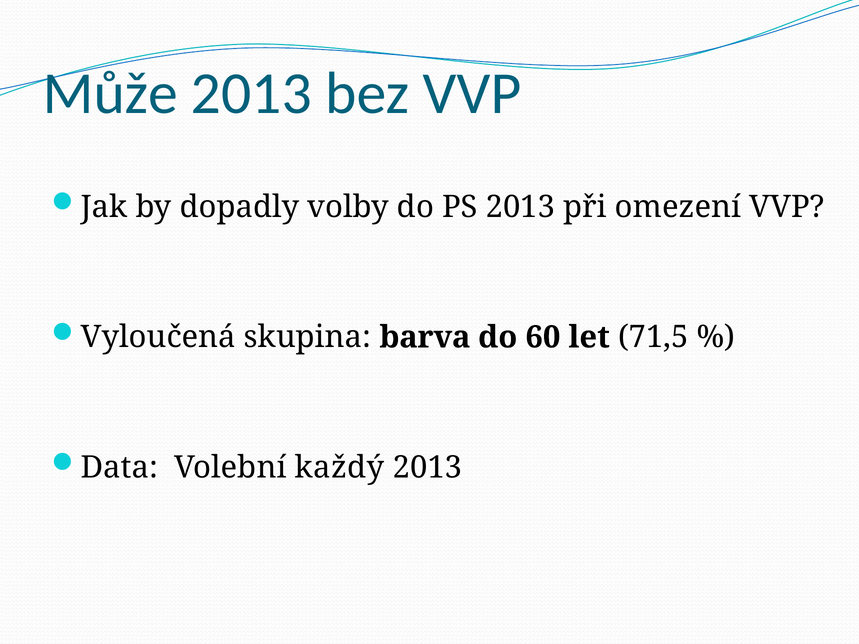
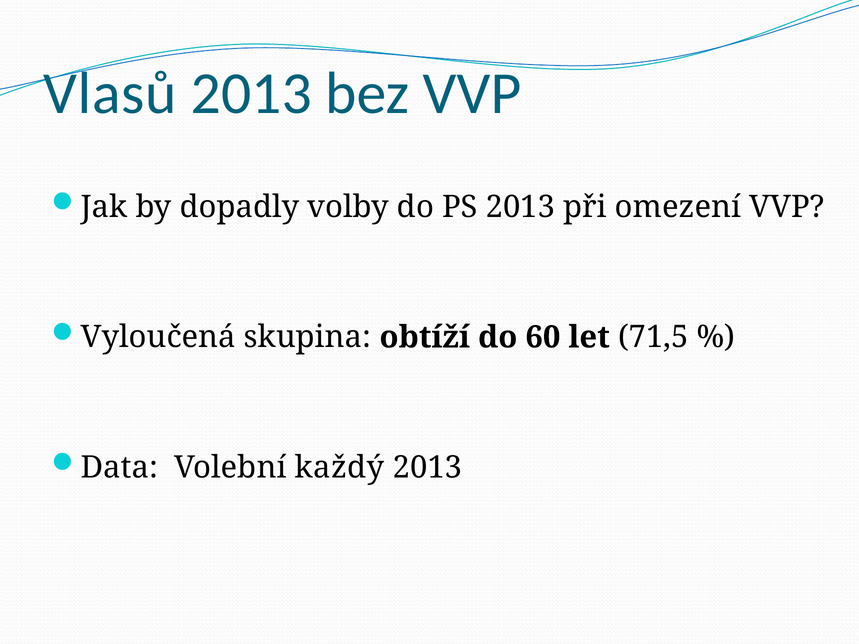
Může: Může -> Vlasů (110, 93)
barva: barva -> obtíží (425, 337)
